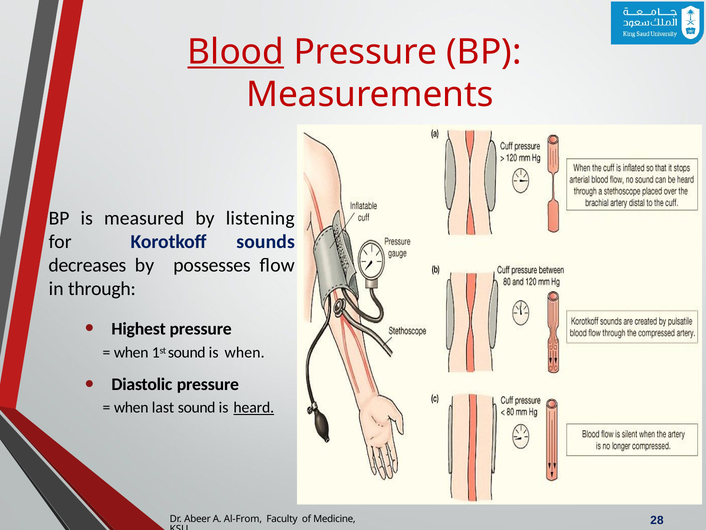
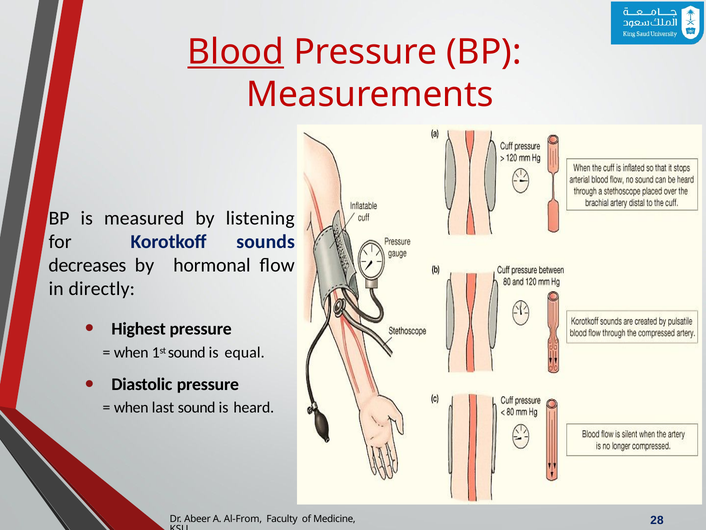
possesses: possesses -> hormonal (212, 265)
through: through -> directly (102, 289)
is when: when -> equal (245, 352)
heard underline: present -> none (254, 407)
